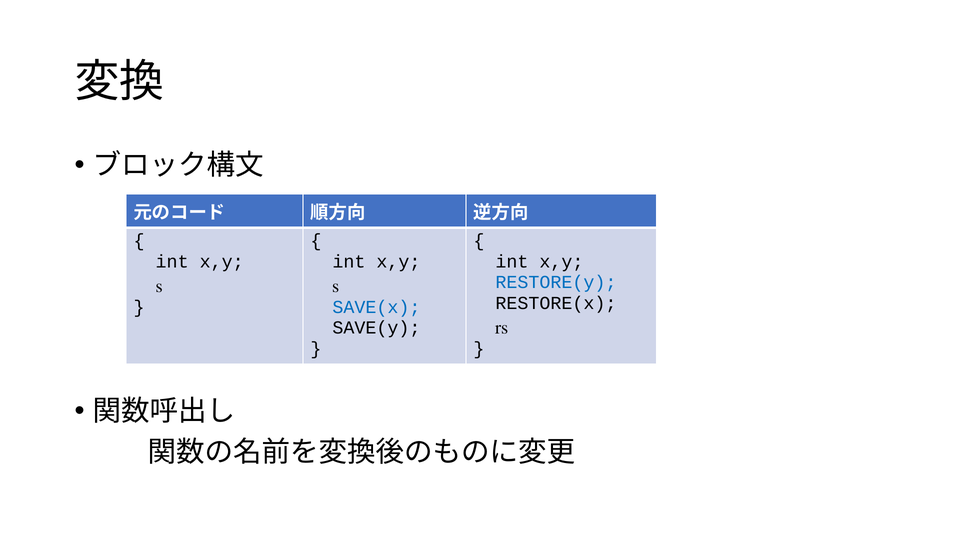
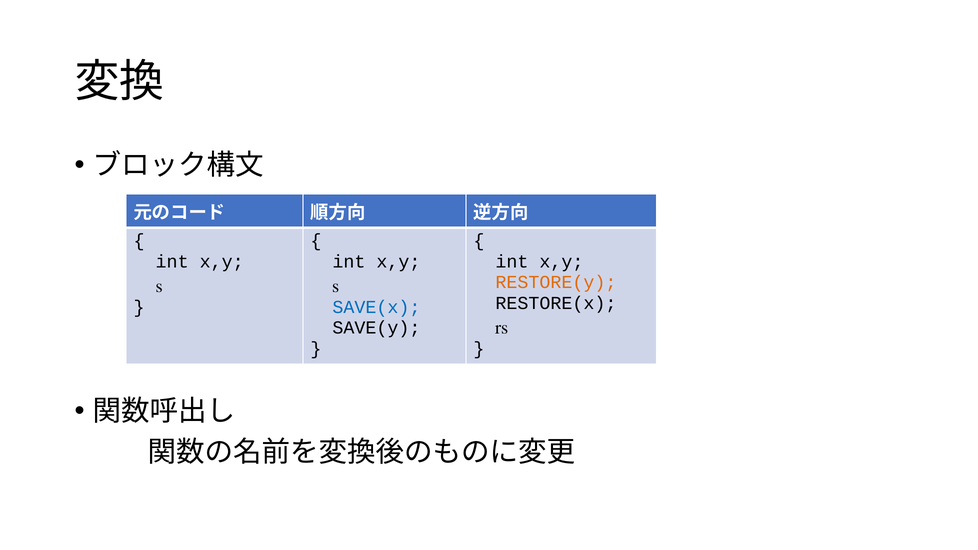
RESTORE(y colour: blue -> orange (556, 282)
